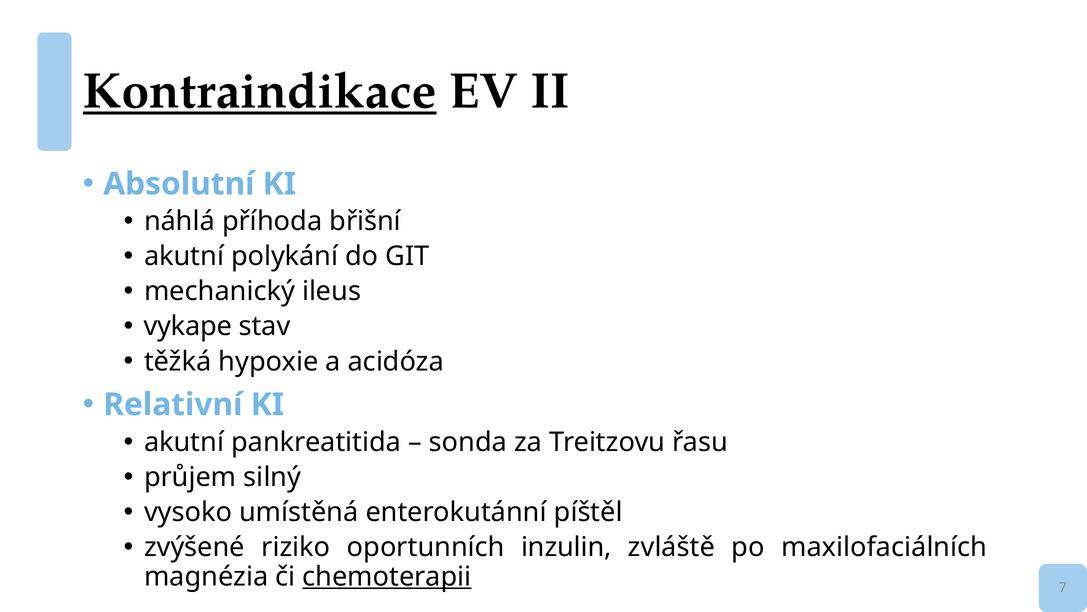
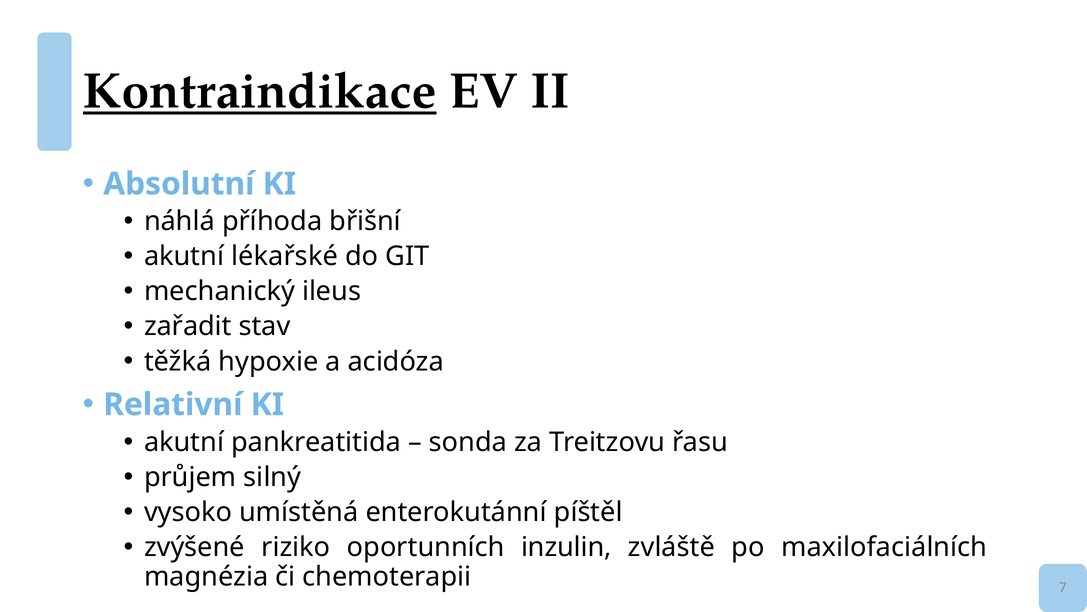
polykání: polykání -> lékařské (285, 256)
vykape: vykape -> zařadit (188, 326)
chemoterapii underline: present -> none (387, 576)
